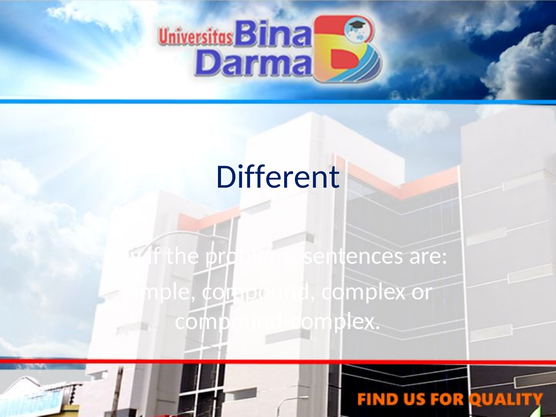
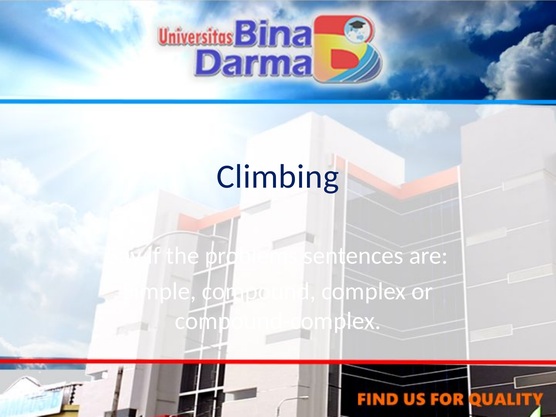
Different: Different -> Climbing (278, 177)
